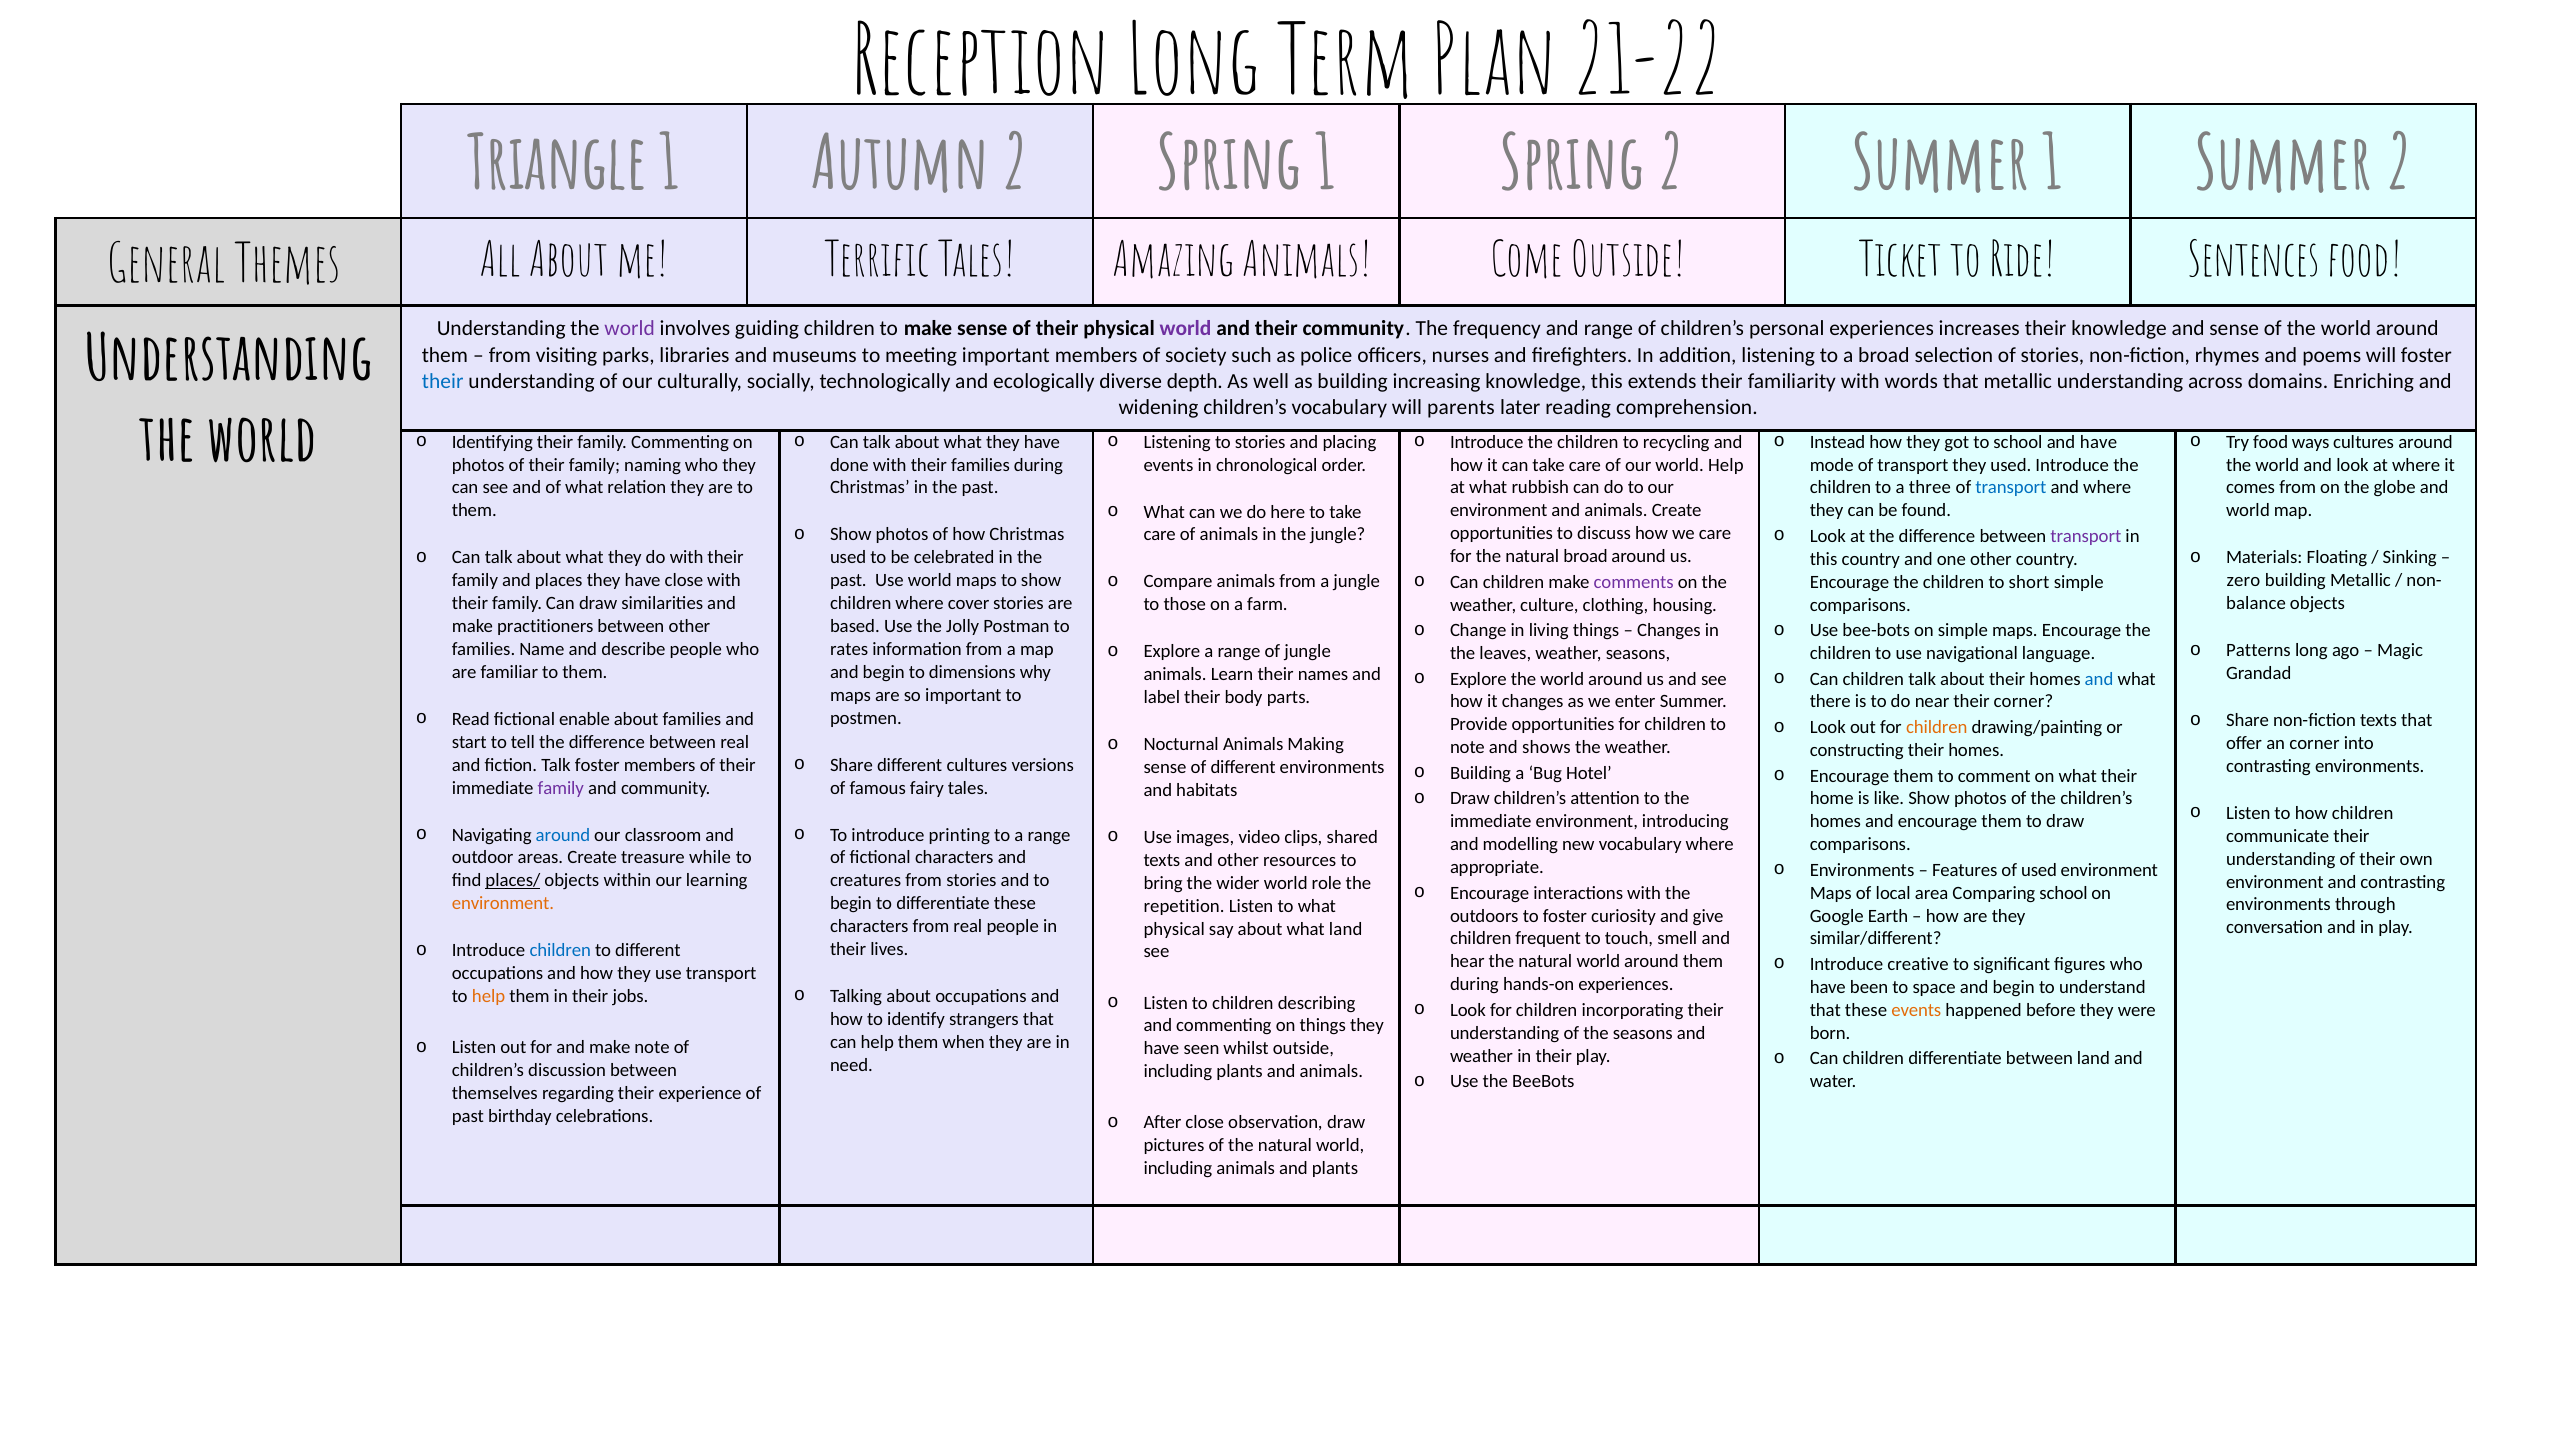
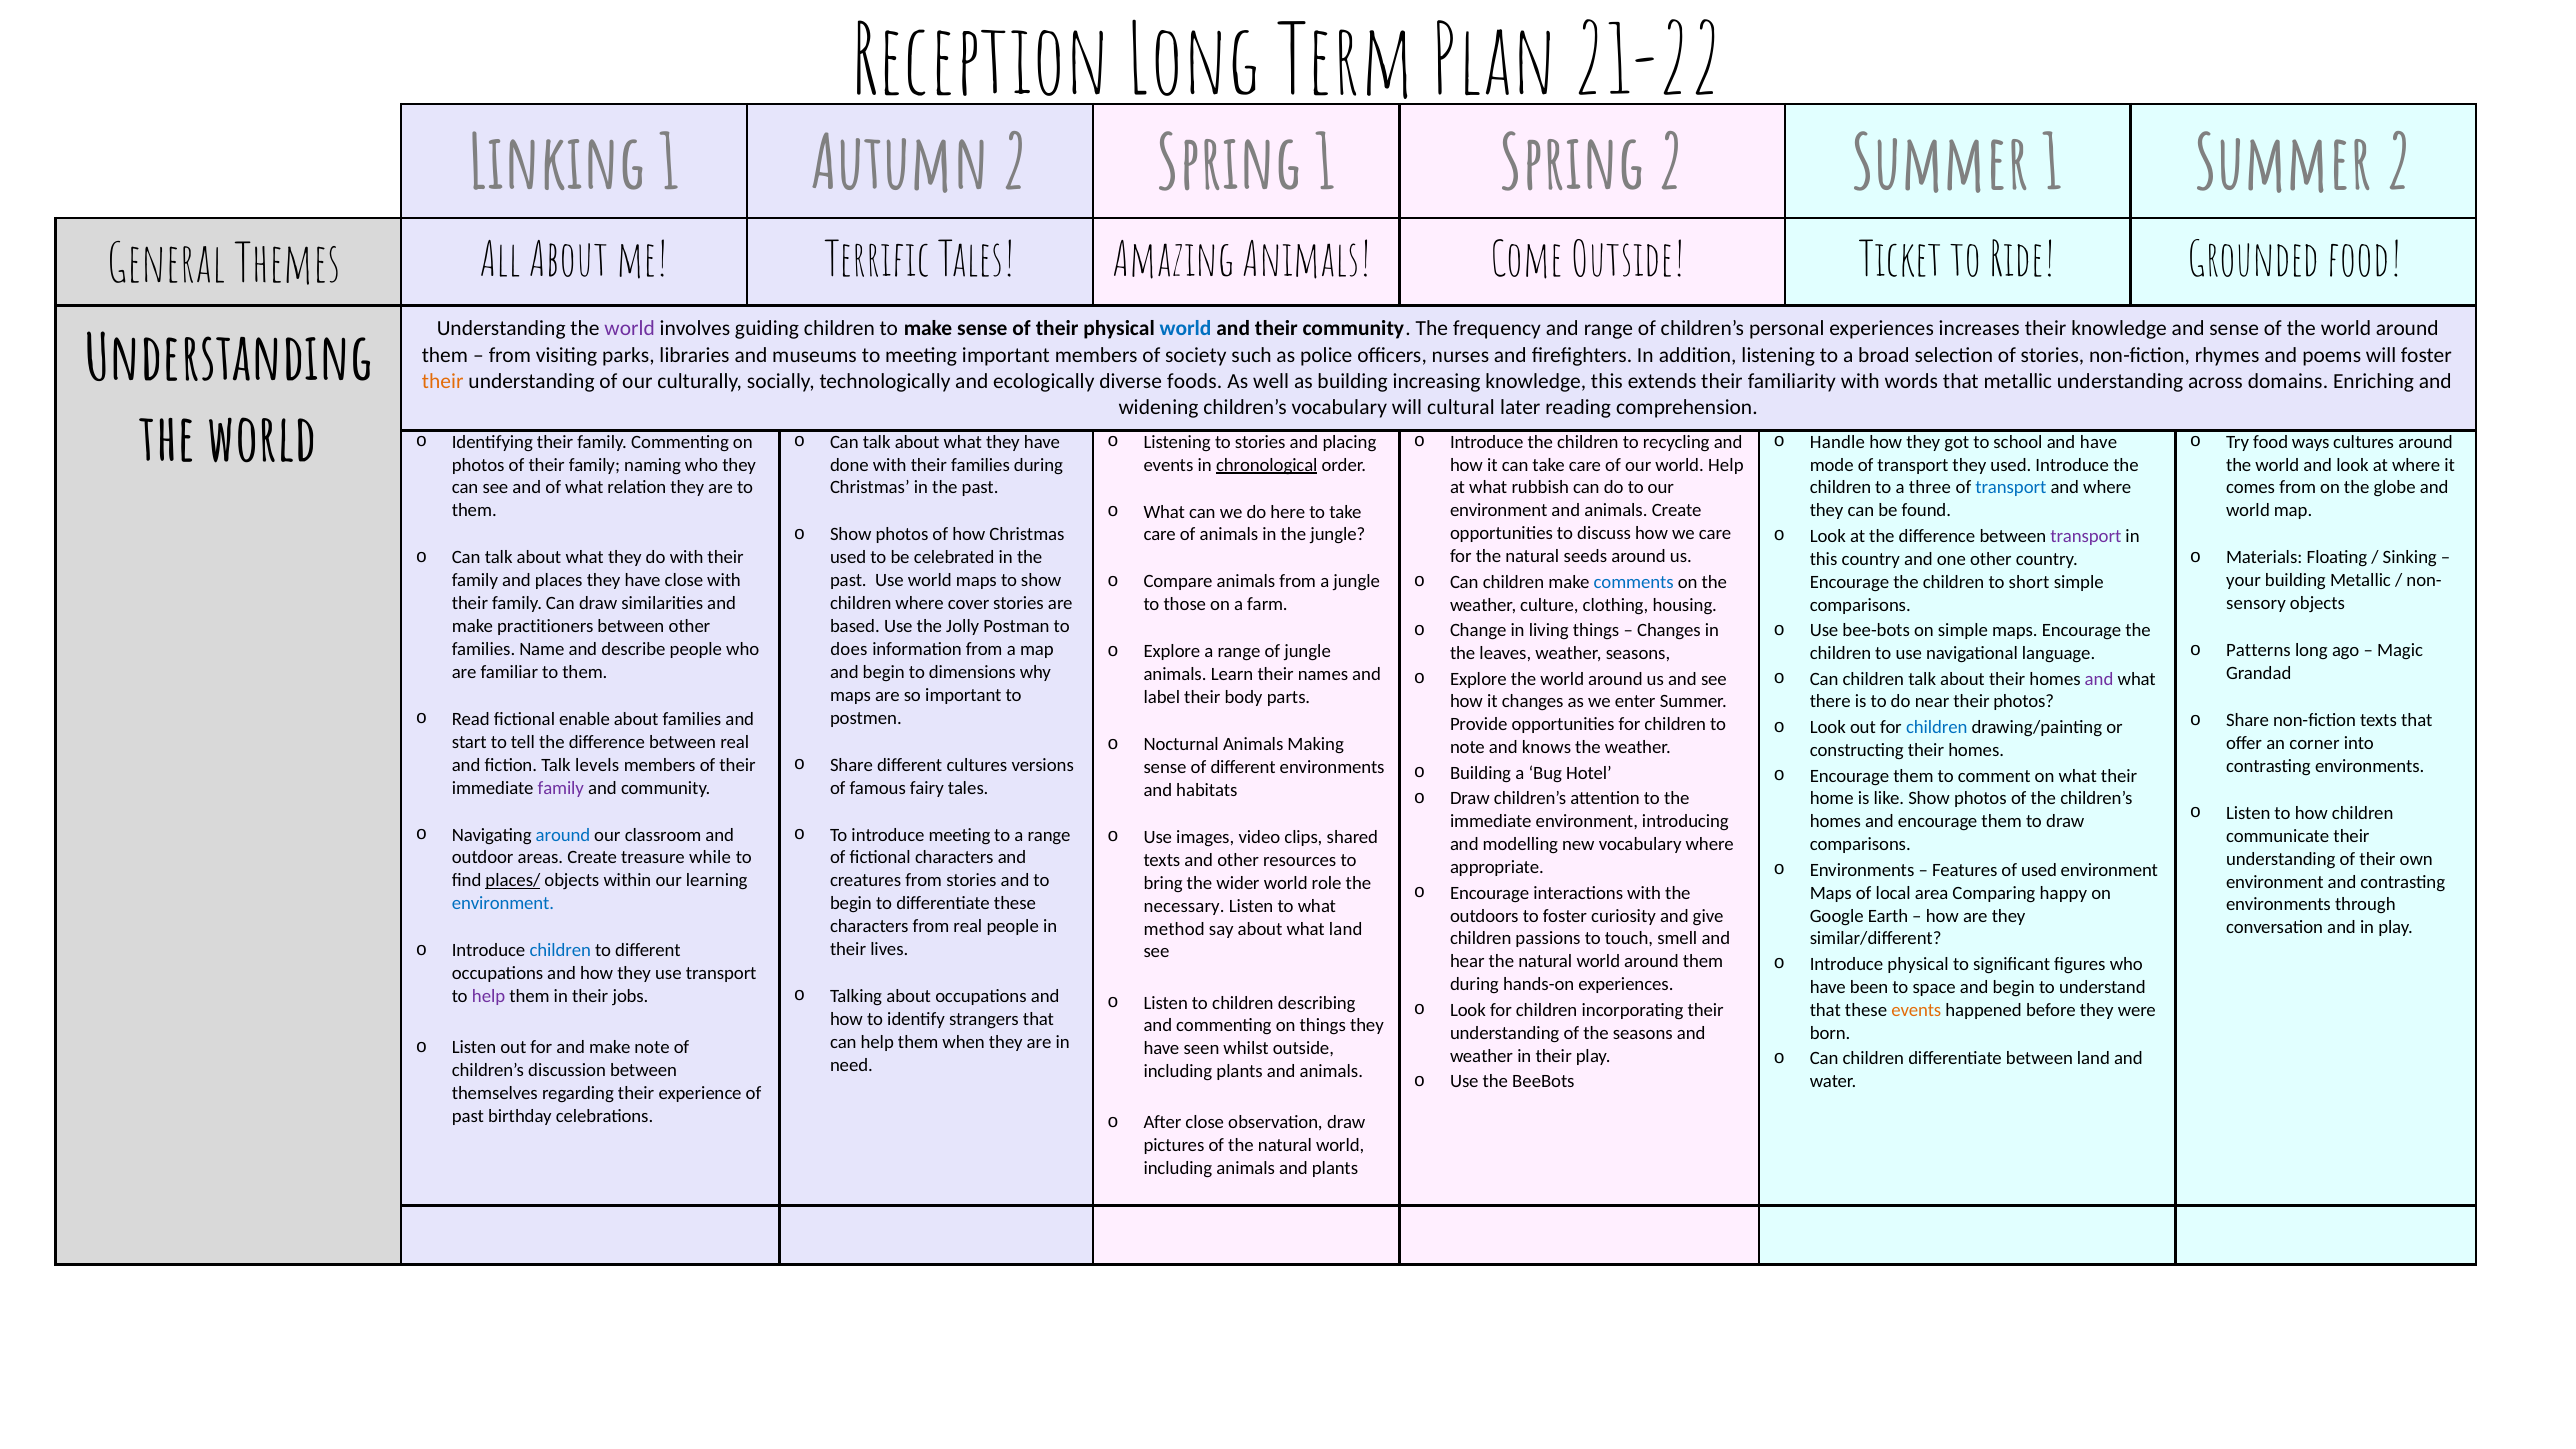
Triangle: Triangle -> Linking (557, 165)
Sentences: Sentences -> Grounded (2253, 261)
world colour: purple -> blue (1185, 329)
their colour: blue -> orange (443, 381)
depth: depth -> foods (1195, 381)
parents: parents -> cultural (1461, 408)
Instead: Instead -> Handle (1837, 442)
chronological underline: none -> present (1267, 465)
natural broad: broad -> seeds (1585, 556)
zero: zero -> your (2244, 581)
comments colour: purple -> blue (1634, 582)
balance: balance -> sensory (2256, 603)
rates: rates -> does (849, 649)
and colour: blue -> purple (2099, 679)
their corner: corner -> photos (2024, 702)
children colour: orange -> blue (1937, 727)
shows: shows -> knows (1546, 748)
Talk foster: foster -> levels (597, 765)
introduce printing: printing -> meeting (959, 835)
Comparing school: school -> happy (2063, 893)
environment colour: orange -> blue (503, 904)
repetition: repetition -> necessary (1184, 906)
physical: physical -> method (1174, 929)
frequent: frequent -> passions (1548, 939)
Introduce creative: creative -> physical (1918, 964)
help colour: orange -> purple (489, 996)
